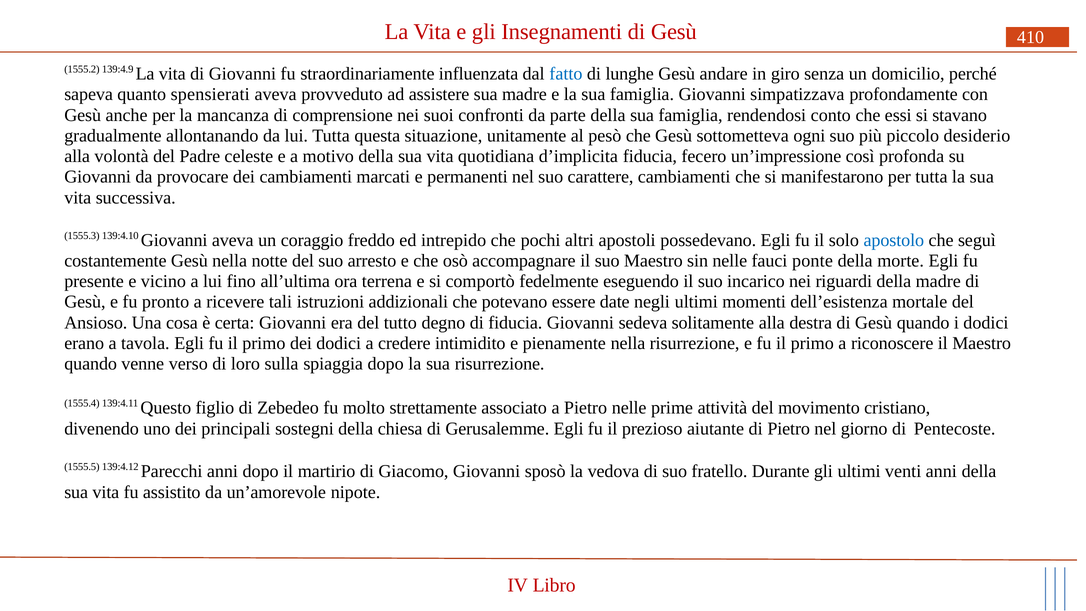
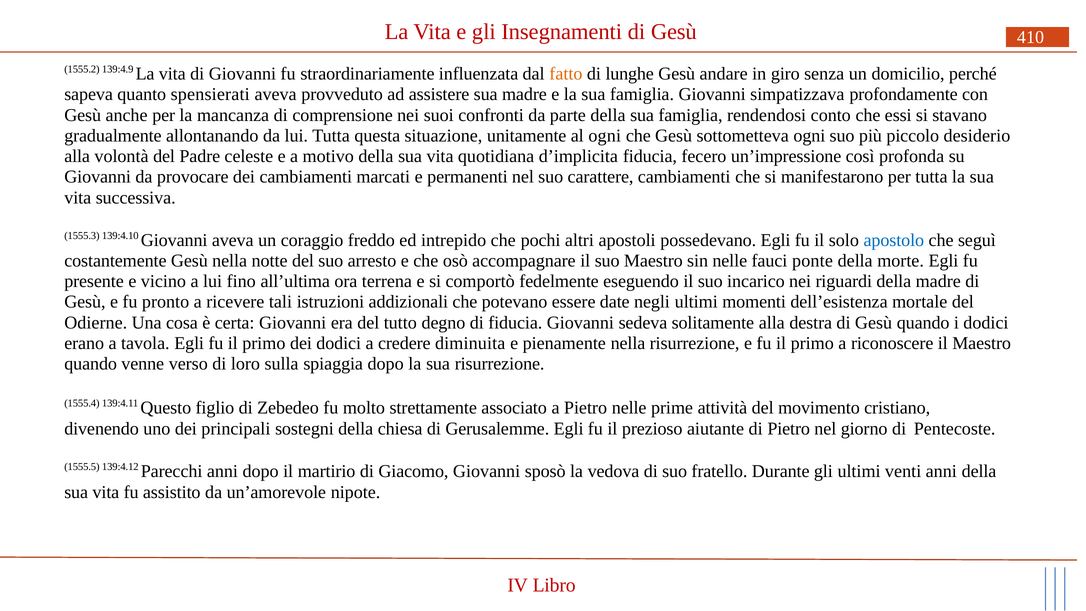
fatto colour: blue -> orange (566, 74)
al pesò: pesò -> ogni (605, 136)
Ansioso: Ansioso -> Odierne (96, 323)
intimidito: intimidito -> diminuita (470, 344)
